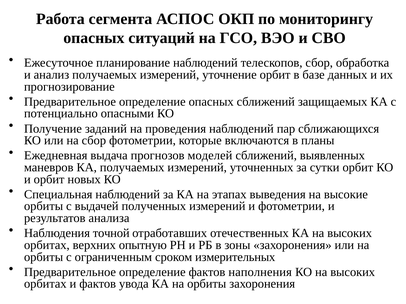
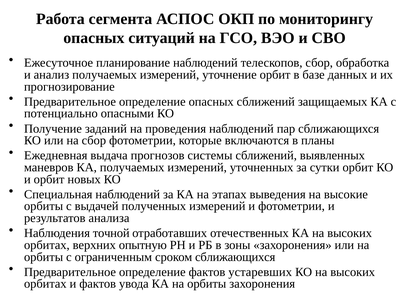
моделей: моделей -> системы (210, 156)
сроком измерительных: измерительных -> сближающихся (235, 257)
наполнения: наполнения -> устаревших (260, 272)
